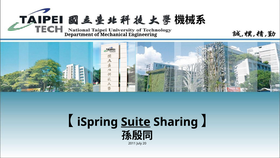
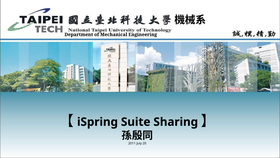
Suite underline: present -> none (136, 122)
